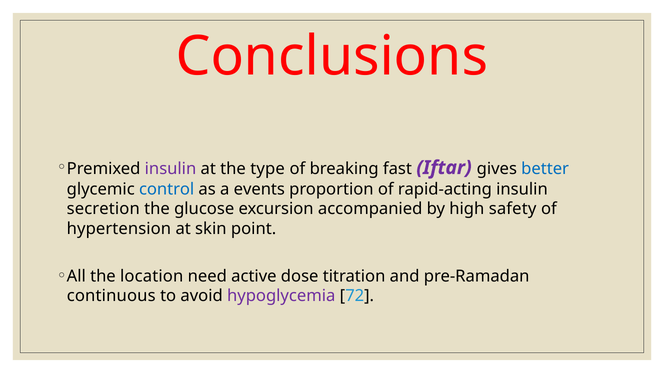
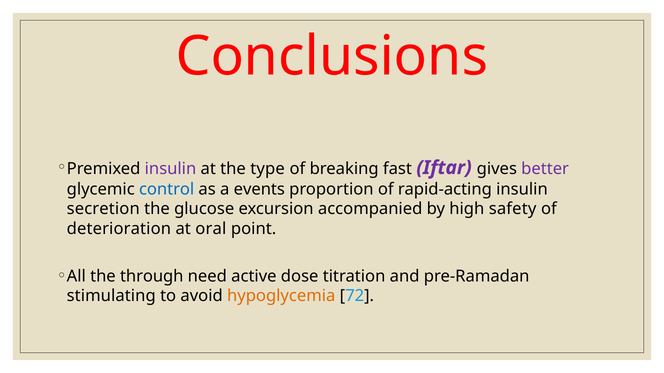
better colour: blue -> purple (545, 169)
hypertension: hypertension -> deterioration (119, 229)
skin: skin -> oral (211, 229)
location: location -> through (152, 276)
continuous: continuous -> stimulating (111, 296)
hypoglycemia colour: purple -> orange (281, 296)
